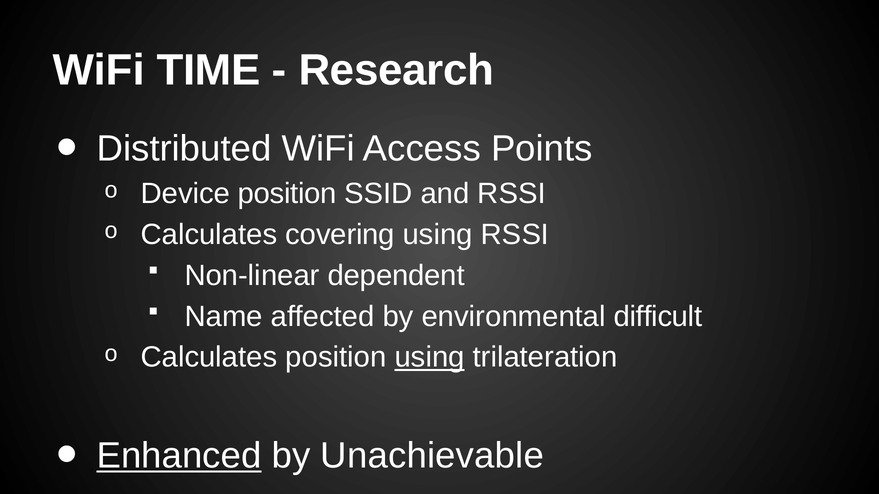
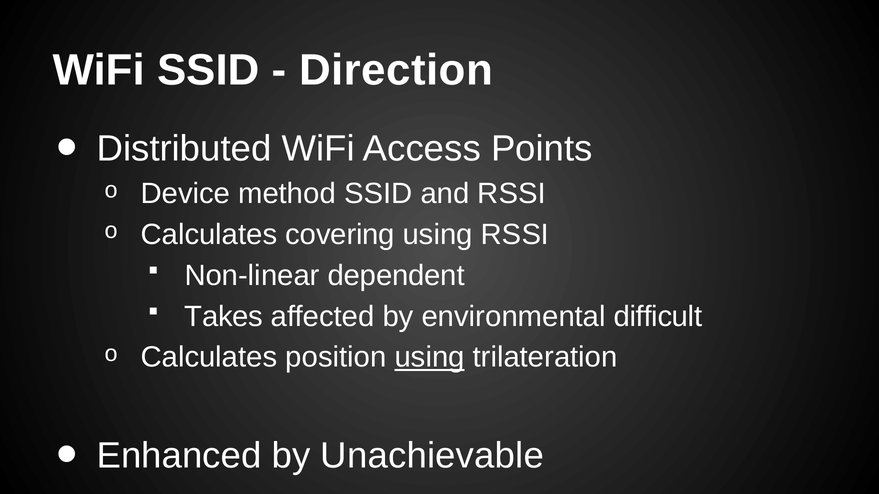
WiFi TIME: TIME -> SSID (208, 70)
Research: Research -> Direction (396, 70)
Device position: position -> method (287, 194)
Name: Name -> Takes (224, 317)
Enhanced underline: present -> none (179, 456)
